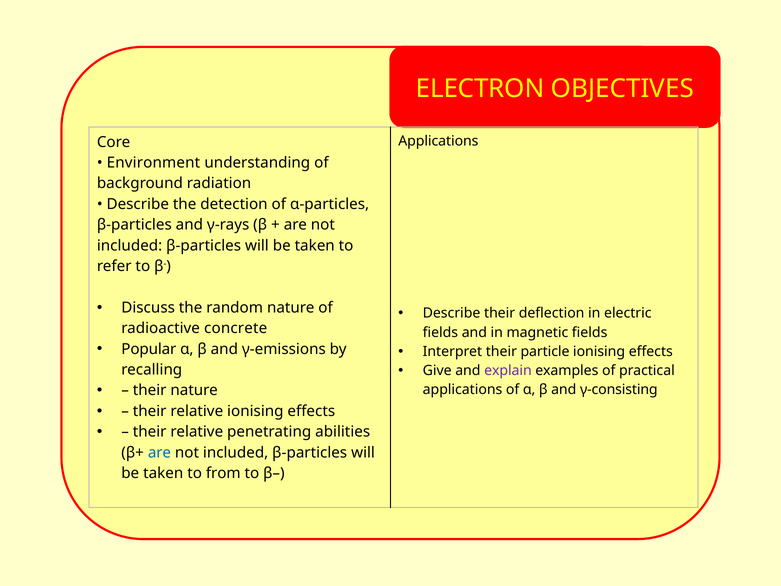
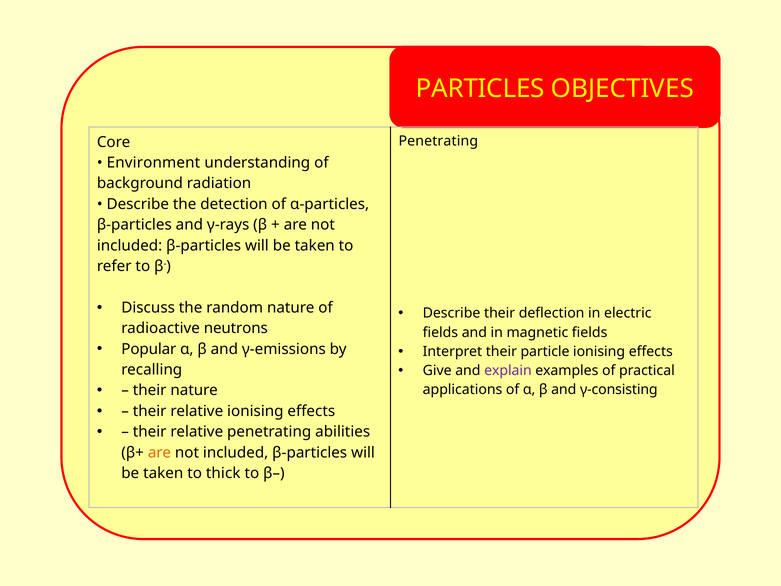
ELECTRON: ELECTRON -> PARTICLES (480, 89)
Applications: Applications -> Penetrating (438, 141)
concrete: concrete -> neutrons (236, 328)
are colour: blue -> orange (159, 452)
from: from -> thick (223, 473)
